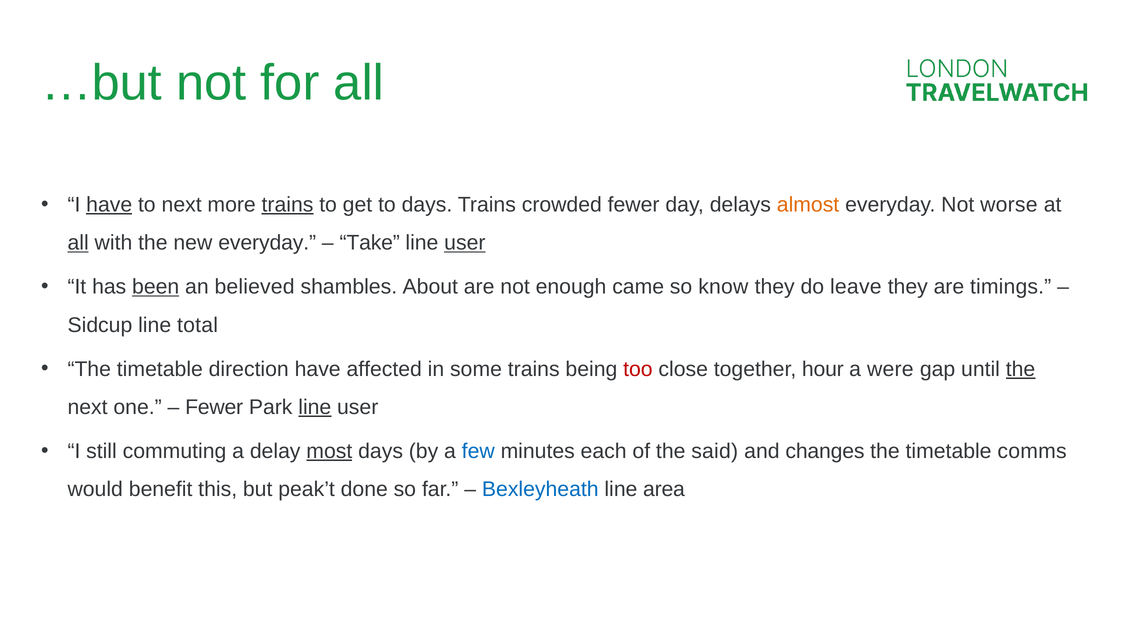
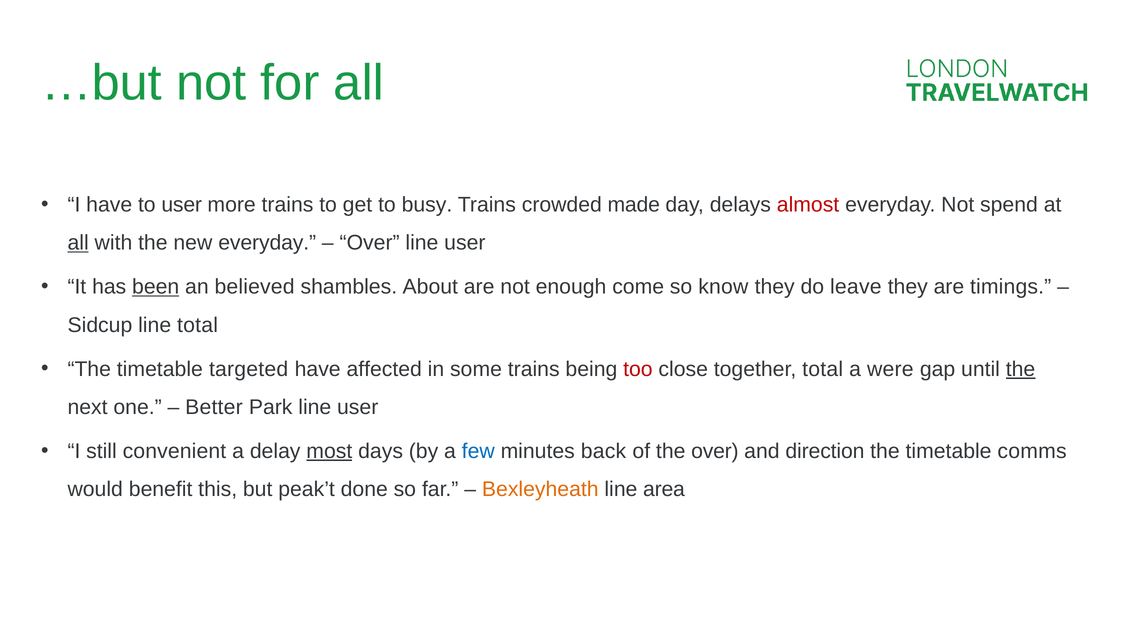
have underline: present -> none (109, 205)
to next: next -> user (182, 205)
trains underline: present -> none (287, 205)
to days: days -> busy (427, 205)
crowded fewer: fewer -> made (634, 205)
almost colour: orange -> red (808, 205)
worse: worse -> spend (1009, 205)
Take: Take -> Over (370, 243)
user underline: present -> none (465, 243)
came: came -> come (638, 287)
direction: direction -> targeted (249, 369)
together hour: hour -> total (823, 369)
Fewer: Fewer -> Better (214, 407)
line underline: present -> none (315, 407)
commuting: commuting -> convenient (174, 451)
each: each -> back (604, 451)
the said: said -> over (715, 451)
changes: changes -> direction (825, 451)
Bexleyheath colour: blue -> orange (540, 489)
